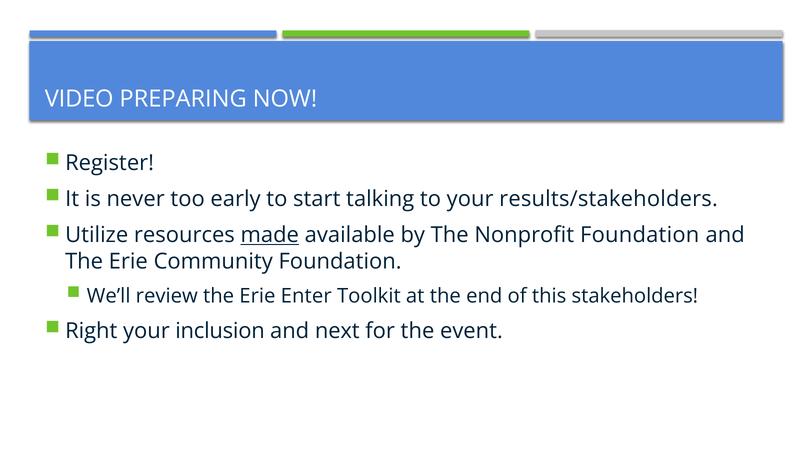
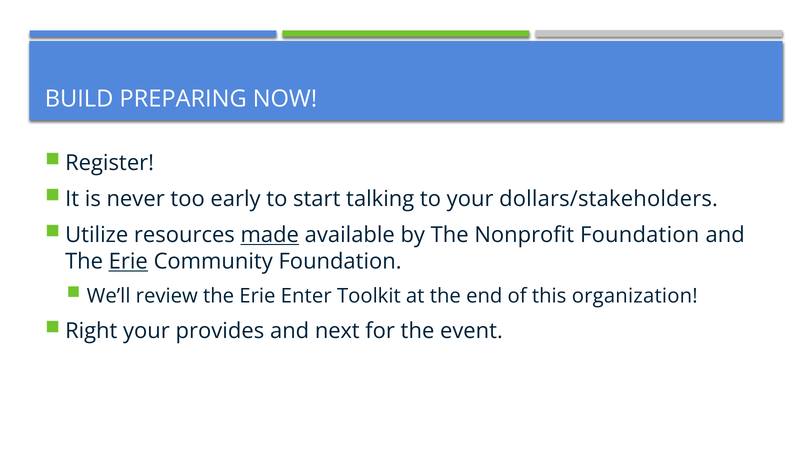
VIDEO: VIDEO -> BUILD (79, 99)
results/stakeholders: results/stakeholders -> dollars/stakeholders (609, 199)
Erie underline: none -> present (128, 261)
stakeholders: stakeholders -> organization (635, 296)
inclusion: inclusion -> provides (220, 331)
